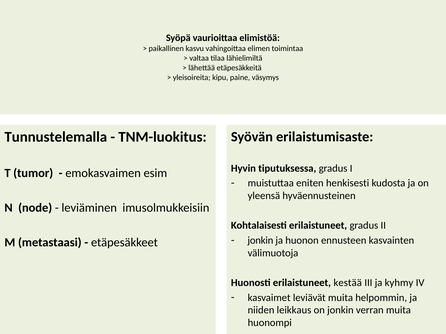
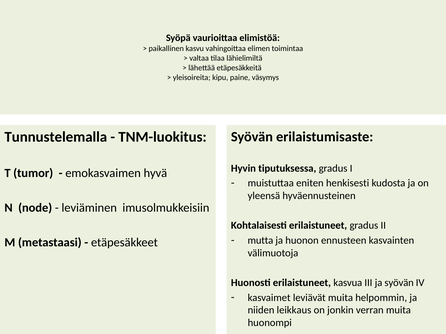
esim: esim -> hyvä (155, 173)
jonkin: jonkin -> mutta (260, 241)
kestää: kestää -> kasvua (348, 283)
ja kyhmy: kyhmy -> syövän (399, 283)
